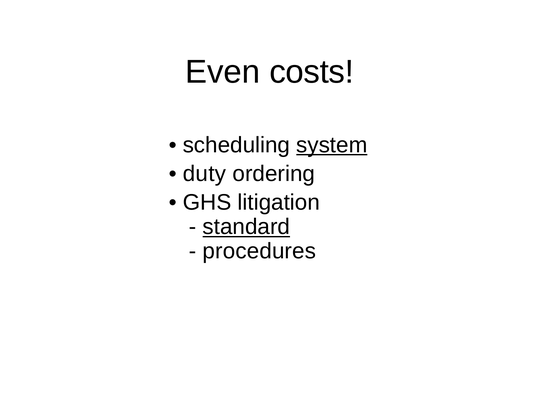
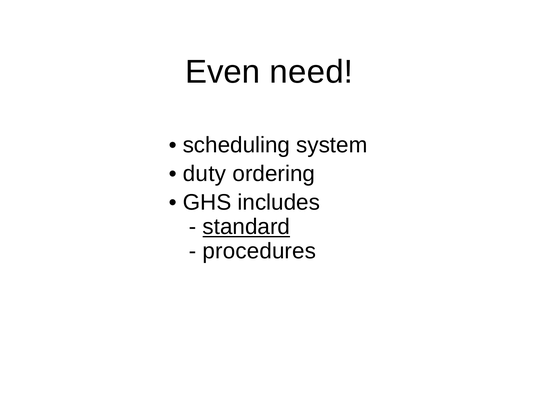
costs: costs -> need (311, 72)
system underline: present -> none (332, 145)
litigation: litigation -> includes (279, 202)
